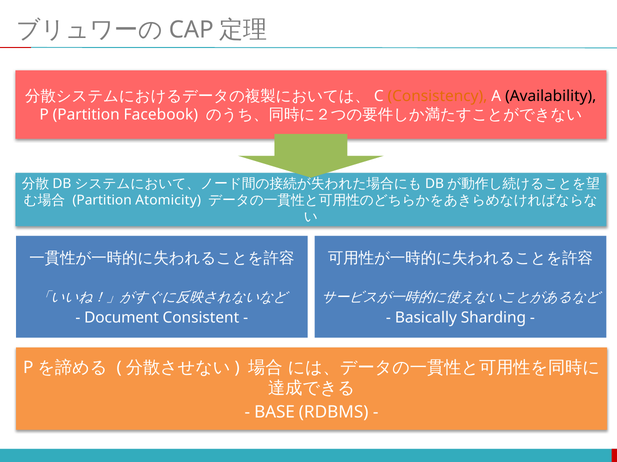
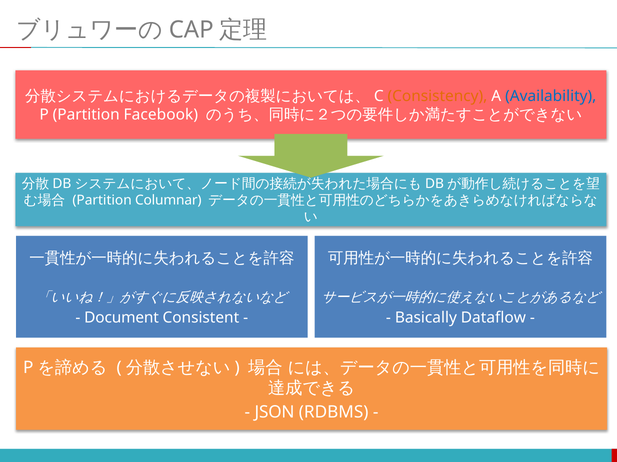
Availability colour: black -> blue (551, 97)
Atomicity: Atomicity -> Columnar (168, 201)
Sharding: Sharding -> Dataflow (493, 318)
BASE: BASE -> JSON (275, 413)
